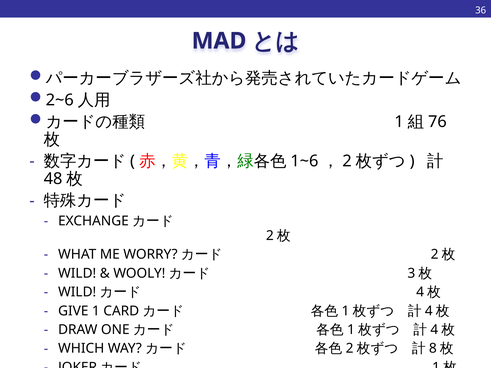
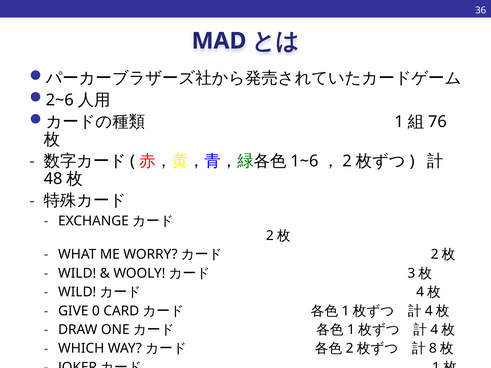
GIVE 1: 1 -> 0 (96, 311)
